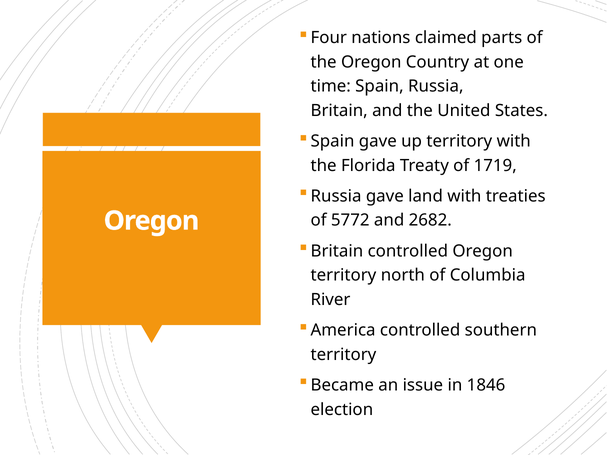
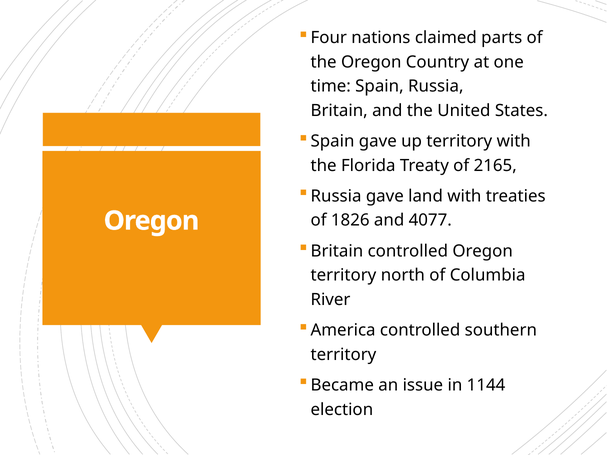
1719: 1719 -> 2165 (495, 166)
5772: 5772 -> 1826 (350, 221)
2682: 2682 -> 4077 (430, 221)
1846: 1846 -> 1144 (486, 385)
